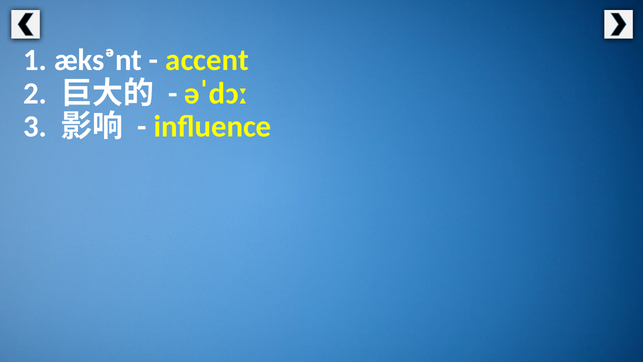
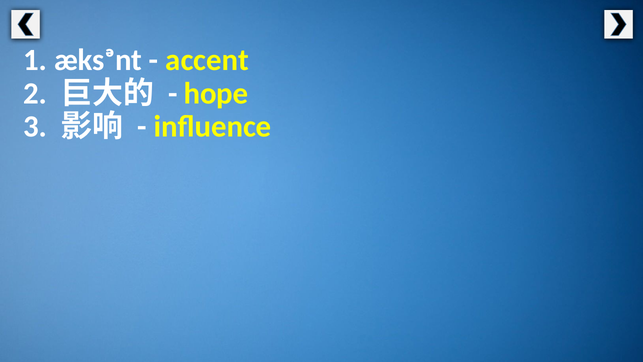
əˈdɔː: əˈdɔː -> hope (216, 93)
